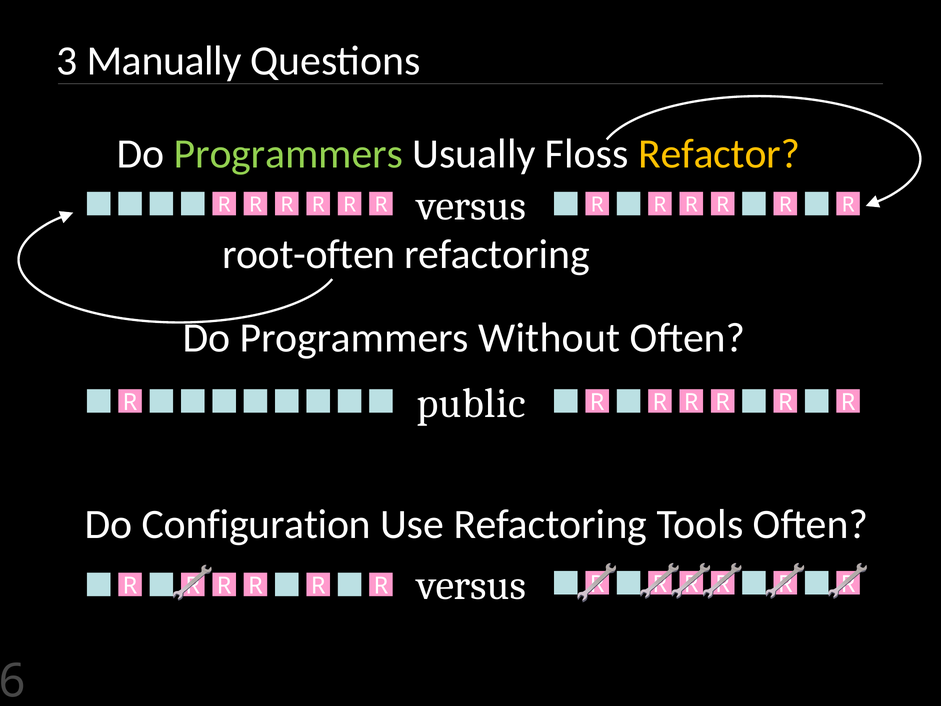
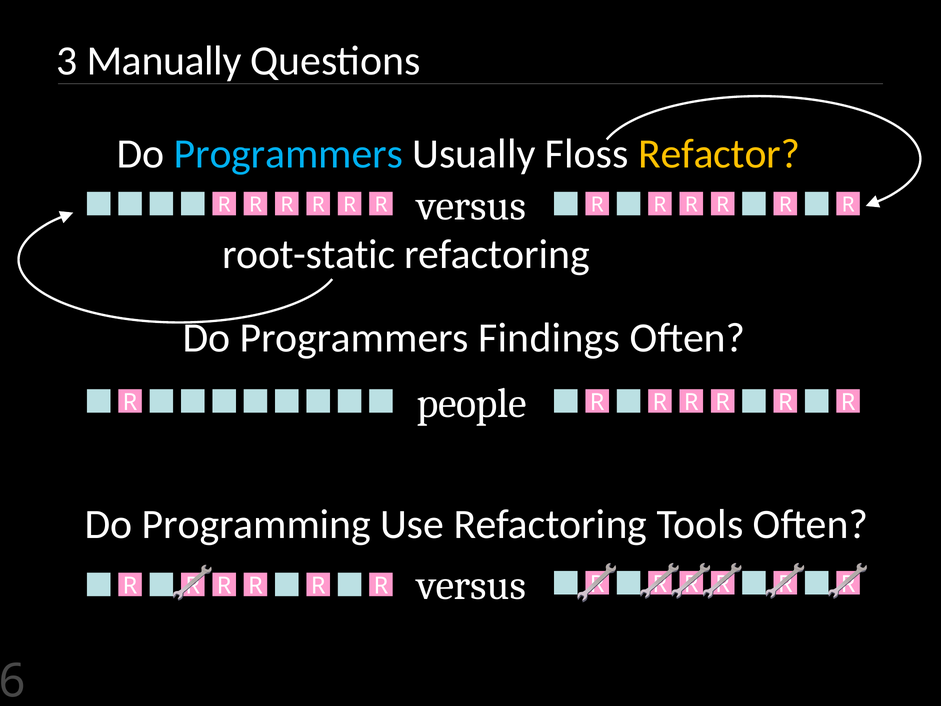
Programmers colour: light green -> light blue (288, 154)
root-often: root-often -> root-static (309, 254)
Without: Without -> Findings (549, 338)
public: public -> people (472, 403)
Configuration: Configuration -> Programming (256, 524)
